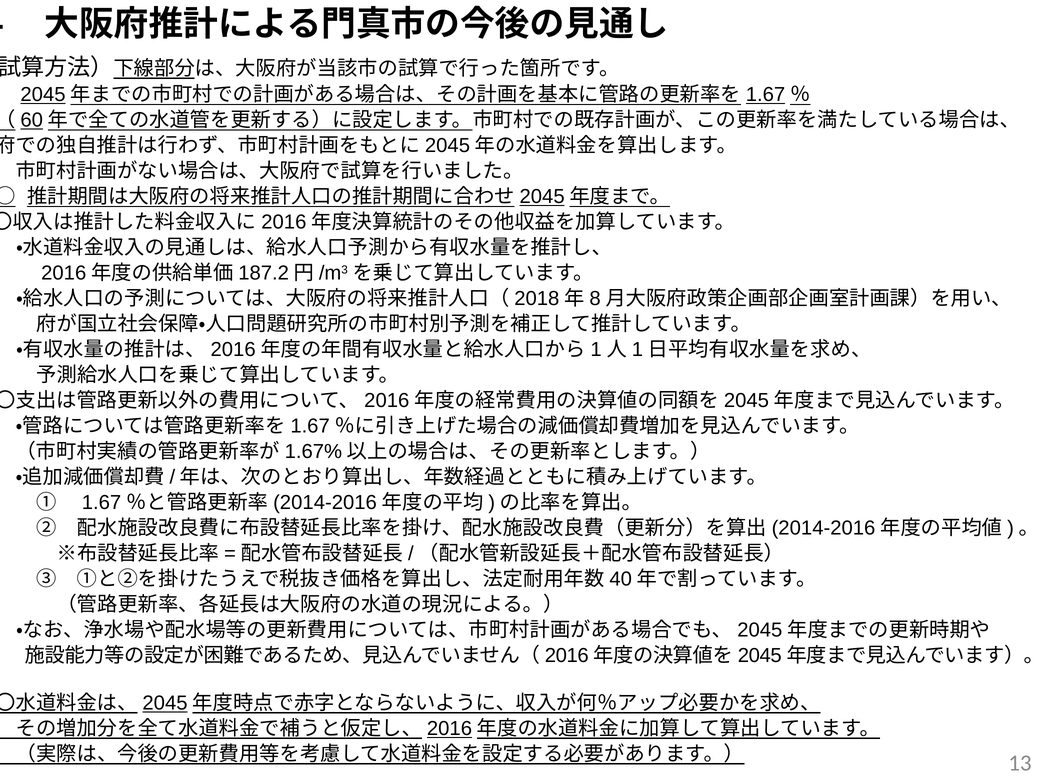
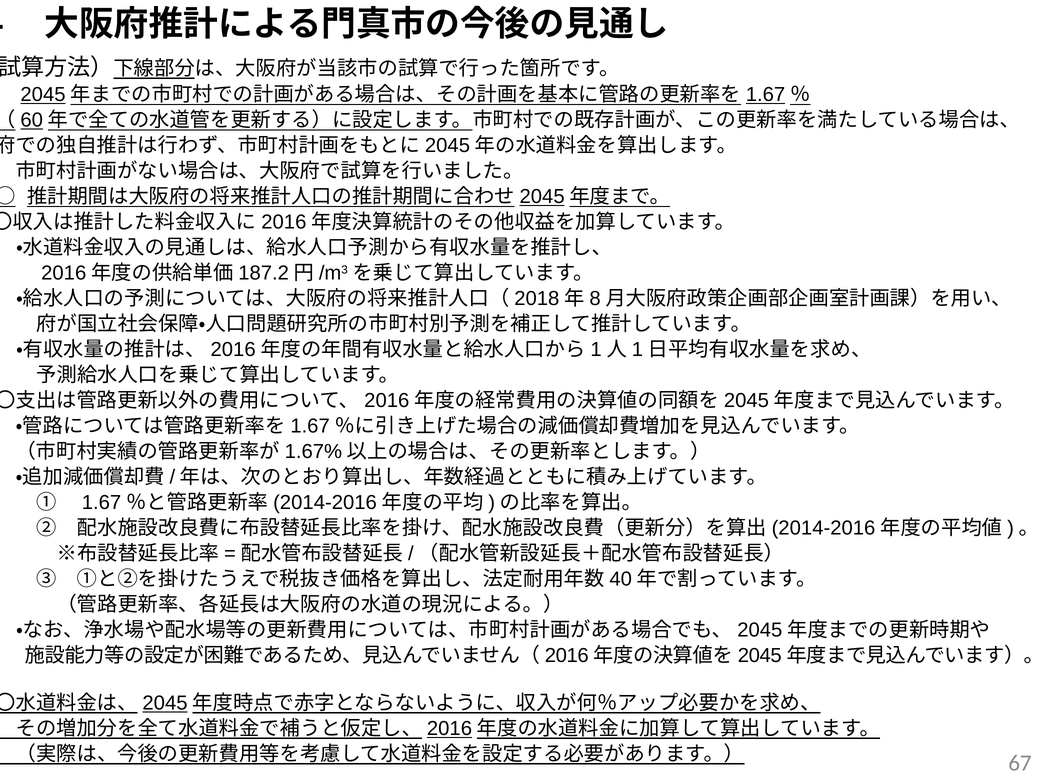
13: 13 -> 67 (1020, 764)
